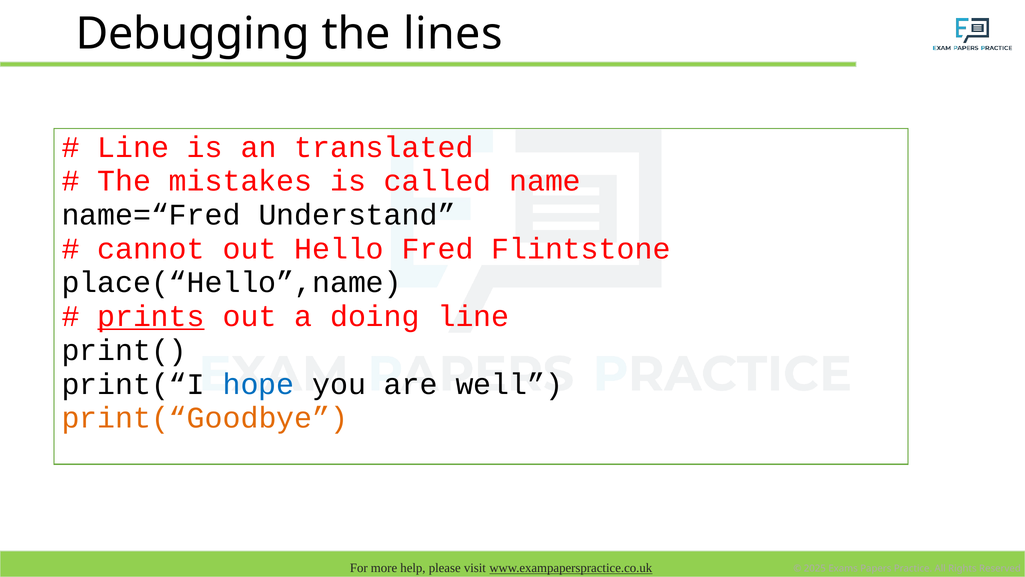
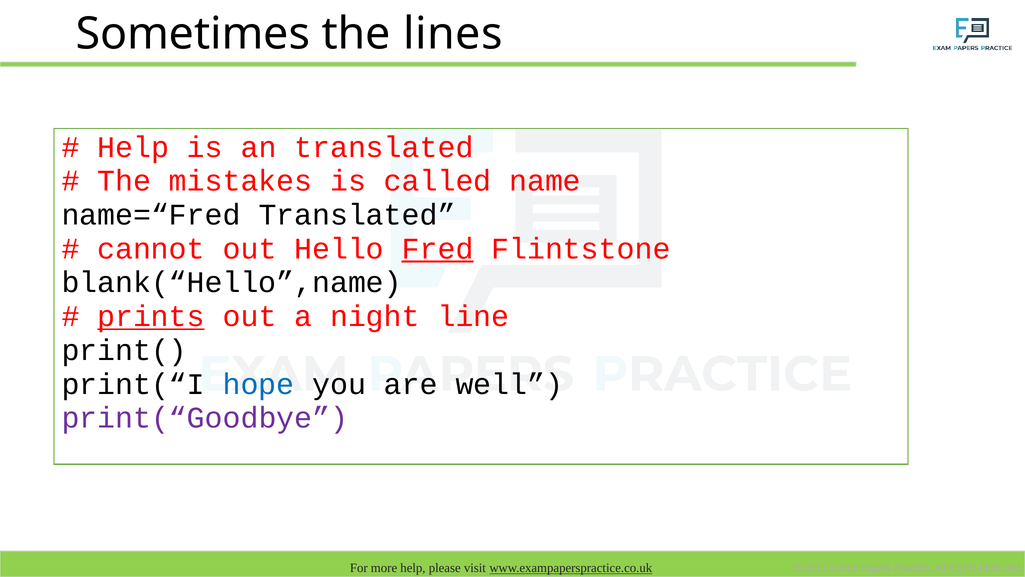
Debugging: Debugging -> Sometimes (193, 34)
Line: Line -> Help (133, 147)
name=“Fred Understand: Understand -> Translated (357, 215)
Fred underline: none -> present (438, 249)
place(“Hello”,name: place(“Hello”,name -> blank(“Hello”,name (232, 282)
doing: doing -> night (375, 316)
print(“Goodbye colour: orange -> purple (205, 418)
